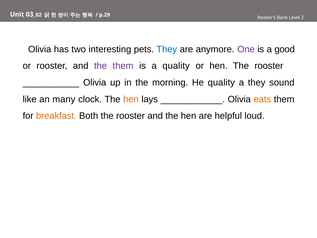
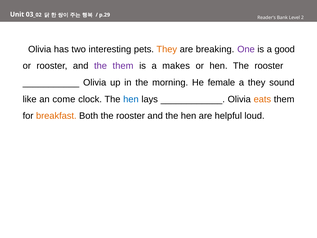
They colour: blue -> orange (167, 49)
anymore: anymore -> breaking (215, 49)
a quality: quality -> makes (176, 66)
He quality: quality -> female (221, 83)
many: many -> come (64, 99)
hen colour: orange -> blue (131, 99)
